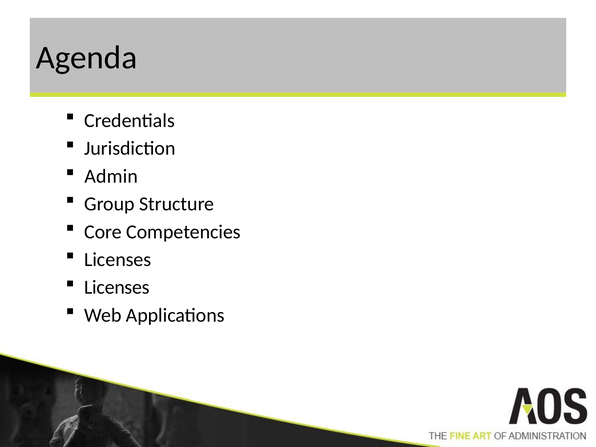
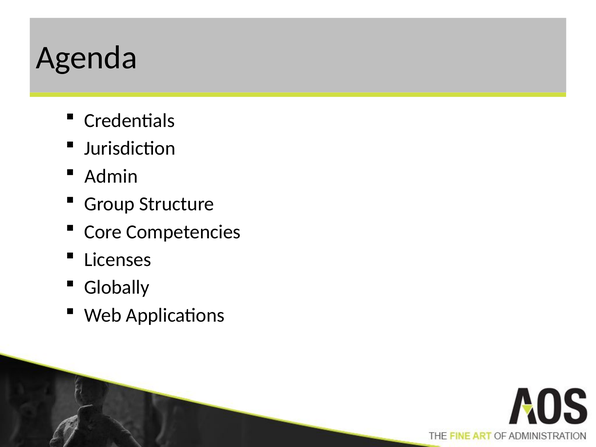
Licenses: Licenses -> Globally (117, 287)
